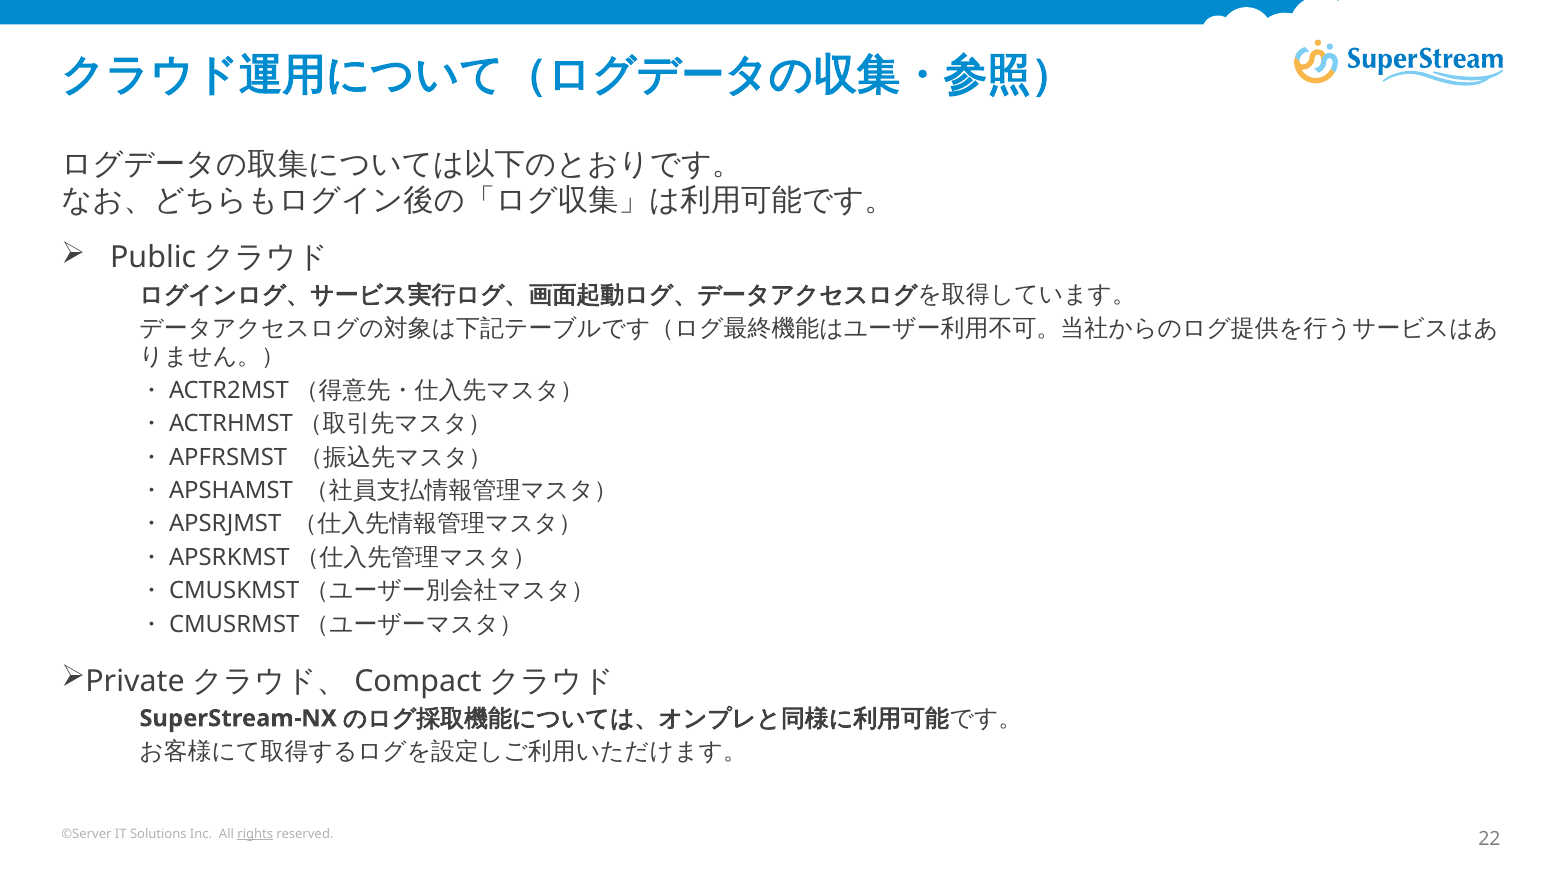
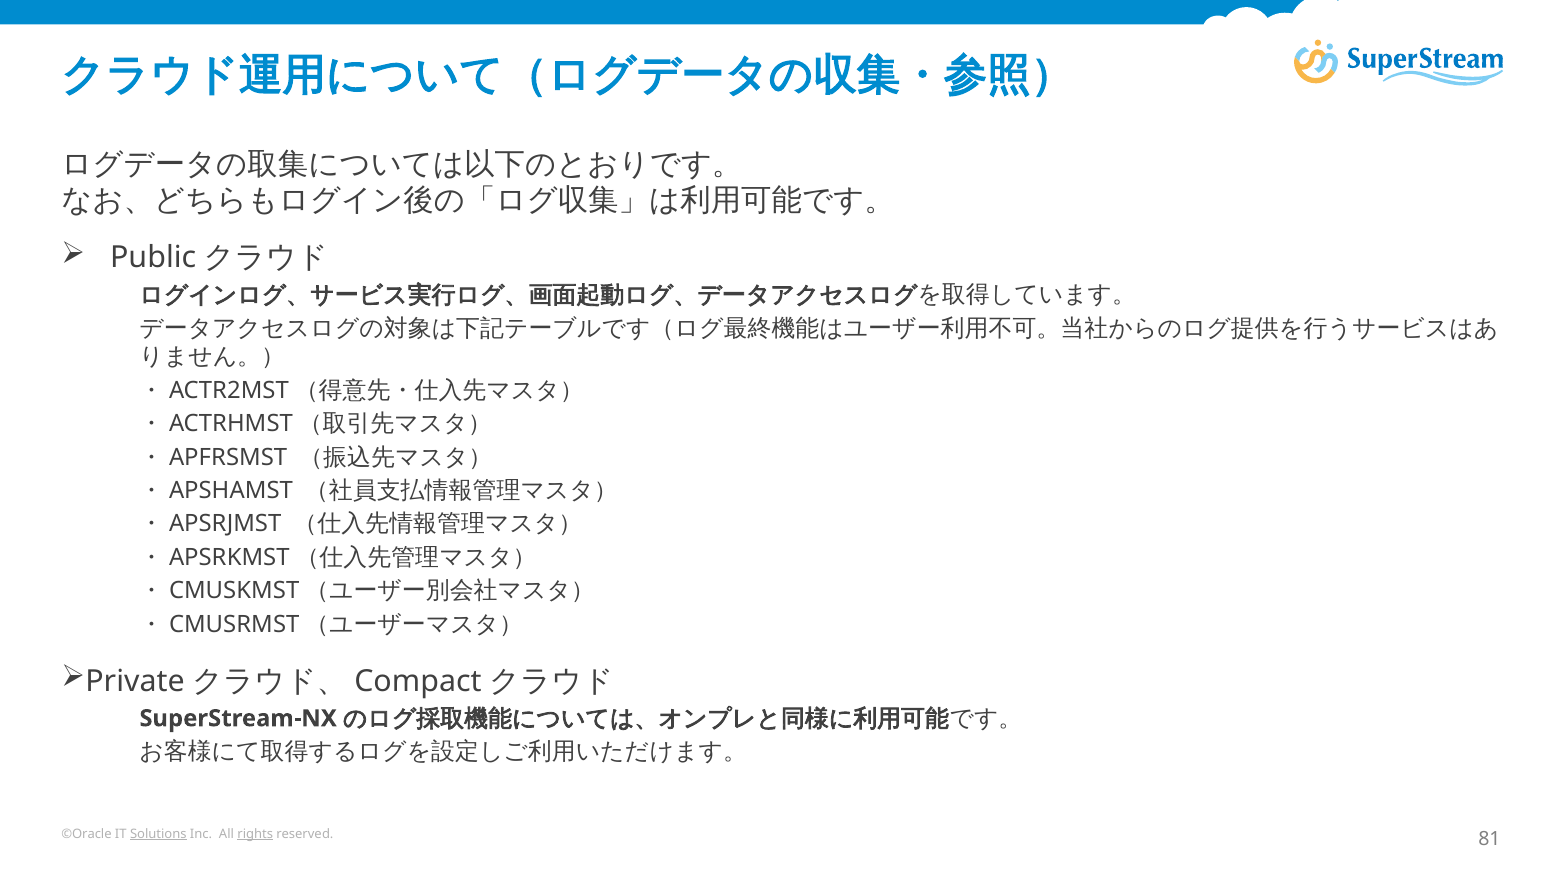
©Server: ©Server -> ©Oracle (86, 835)
Solutions underline: none -> present (158, 835)
22: 22 -> 81 (1489, 840)
